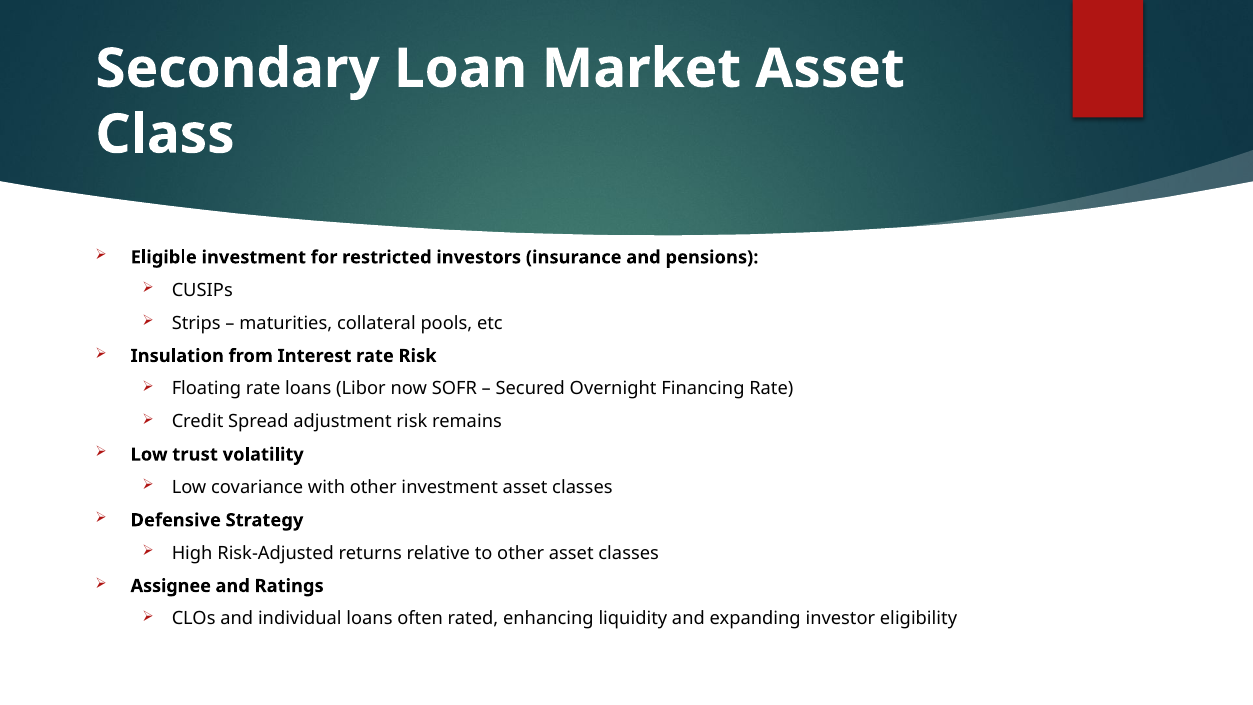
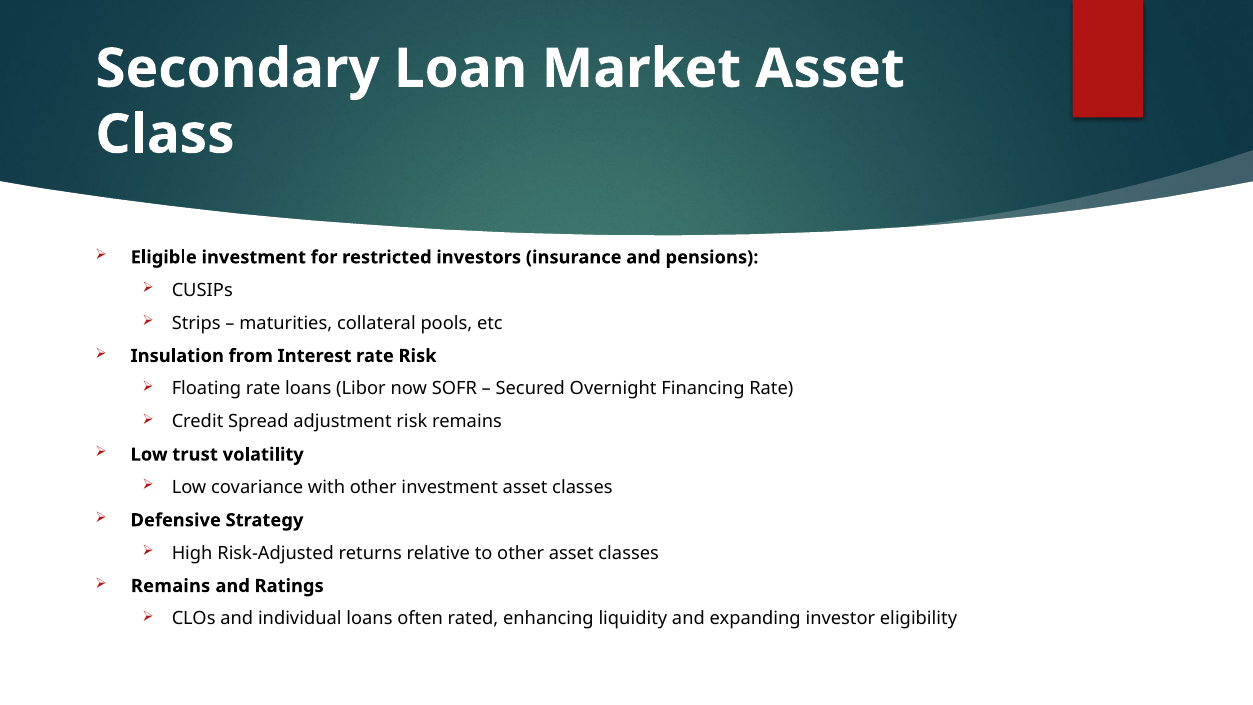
Assignee: Assignee -> Remains (171, 586)
